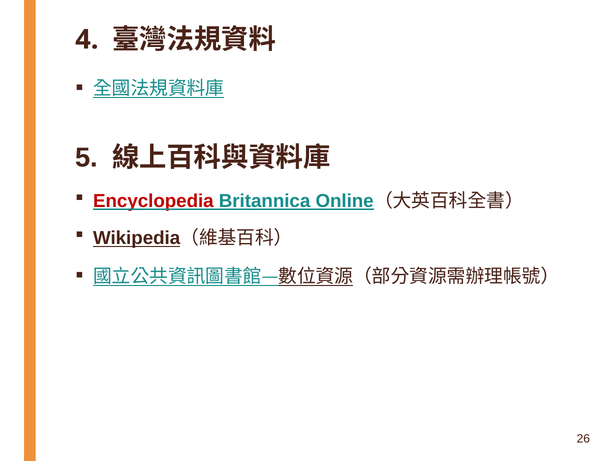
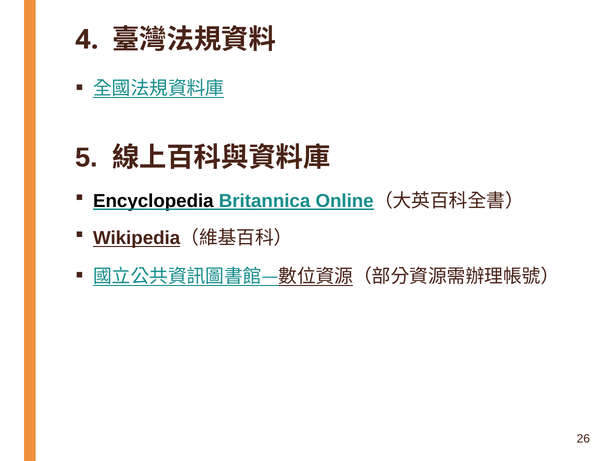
Encyclopedia colour: red -> black (153, 201)
